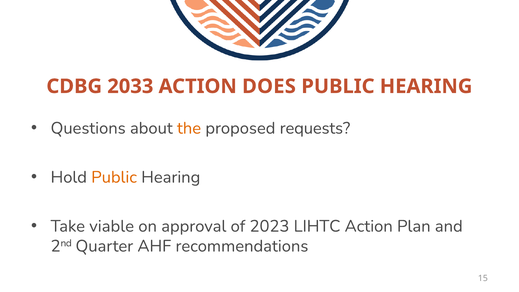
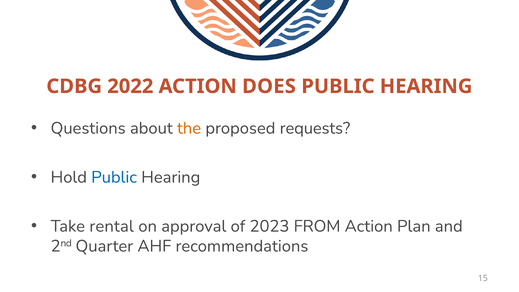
2033: 2033 -> 2022 (130, 86)
Public colour: orange -> blue (114, 177)
viable: viable -> rental (112, 226)
LIHTC: LIHTC -> FROM (317, 226)
